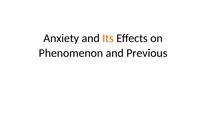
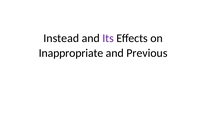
Anxiety: Anxiety -> Instead (61, 38)
Its colour: orange -> purple (108, 38)
Phenomenon: Phenomenon -> Inappropriate (71, 53)
